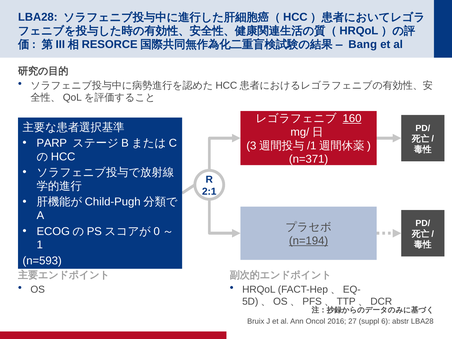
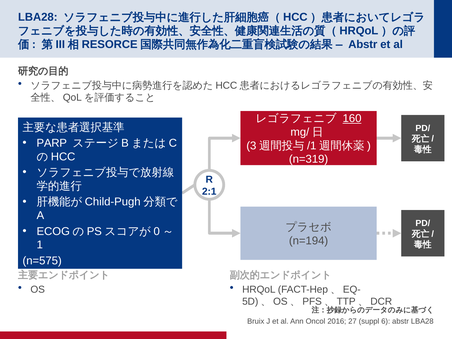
Bang: Bang -> Abstr (363, 44)
n=371: n=371 -> n=319 (309, 159)
n=194 underline: present -> none (309, 241)
n=593: n=593 -> n=575 (42, 261)
